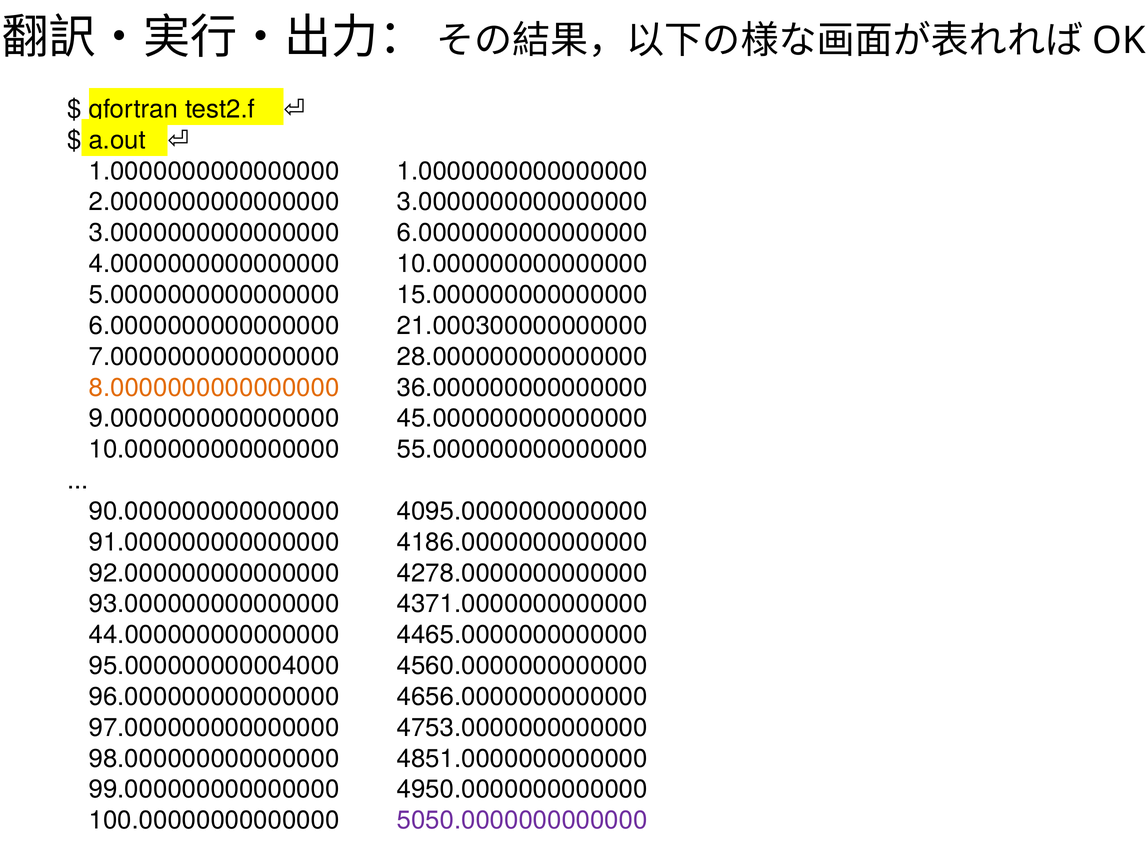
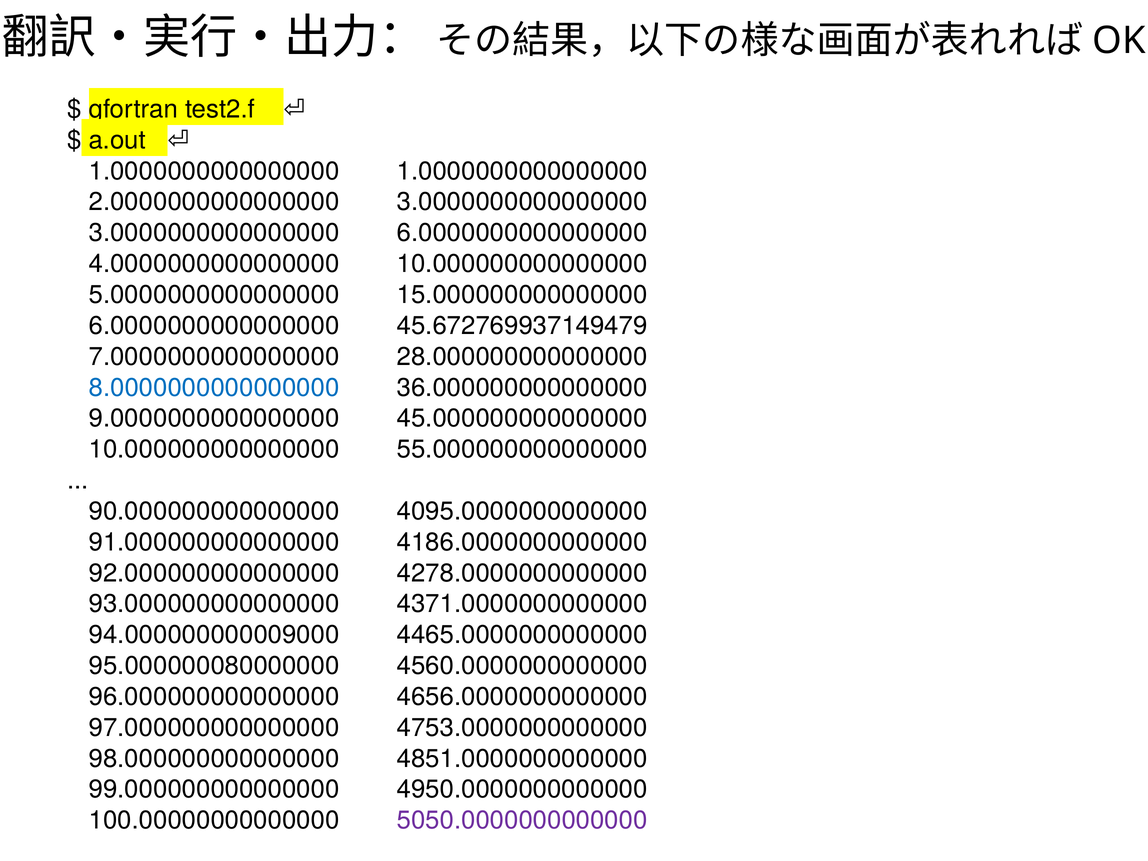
21.000300000000000: 21.000300000000000 -> 45.672769937149479 (522, 326)
8.0000000000000000 colour: orange -> blue (214, 387)
44.000000000000000: 44.000000000000000 -> 94.000000000009000 (214, 635)
95.000000000004000: 95.000000000004000 -> 95.000000080000000 (214, 666)
